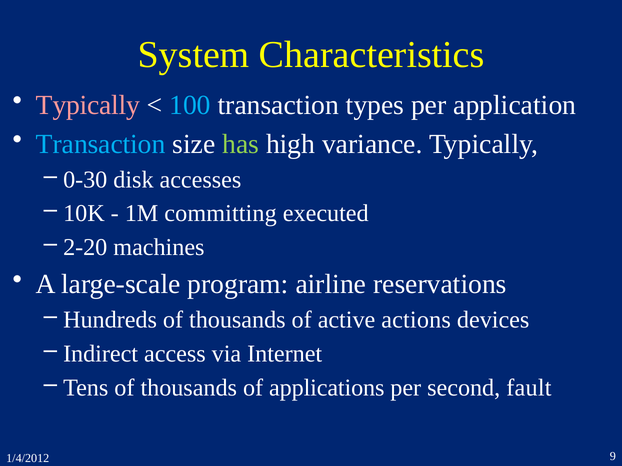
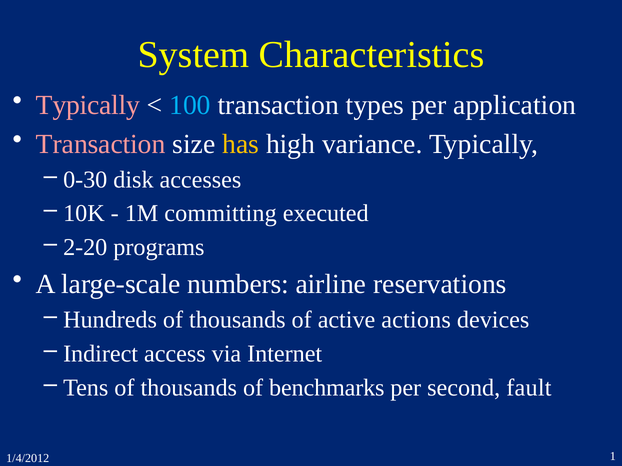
Transaction colour: light blue -> pink (101, 144)
has colour: light green -> yellow (241, 144)
machines: machines -> programs (159, 248)
program: program -> numbers (238, 284)
applications: applications -> benchmarks (327, 388)
9: 9 -> 1 (613, 457)
